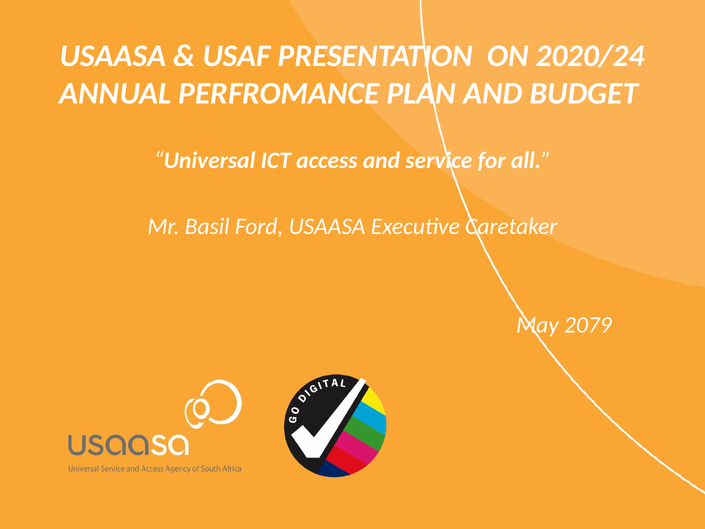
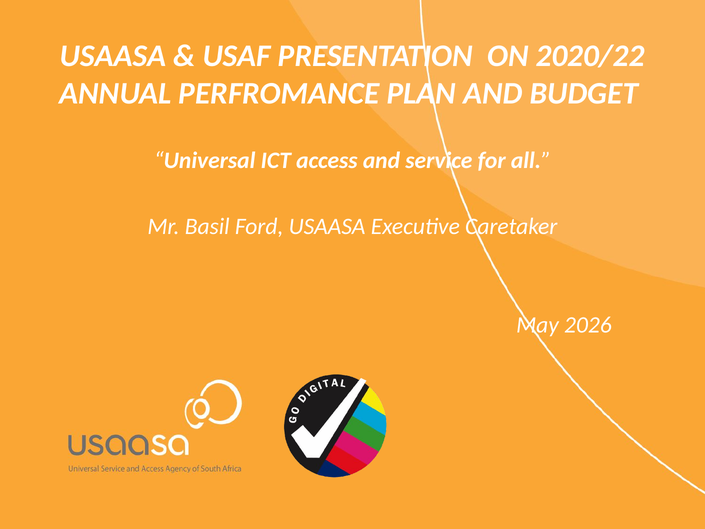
2020/24: 2020/24 -> 2020/22 (590, 56)
2079: 2079 -> 2026 (588, 325)
